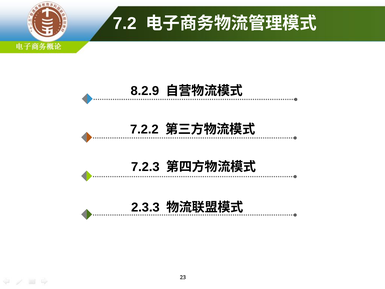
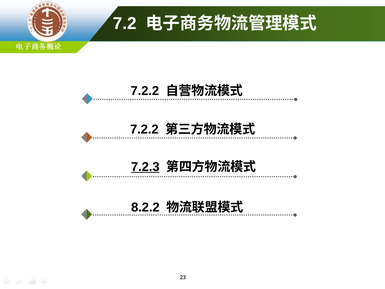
8.2.9: 8.2.9 -> 7.2.2 (145, 91)
7.2.3 underline: none -> present (145, 167)
2.3.3: 2.3.3 -> 8.2.2 (145, 207)
